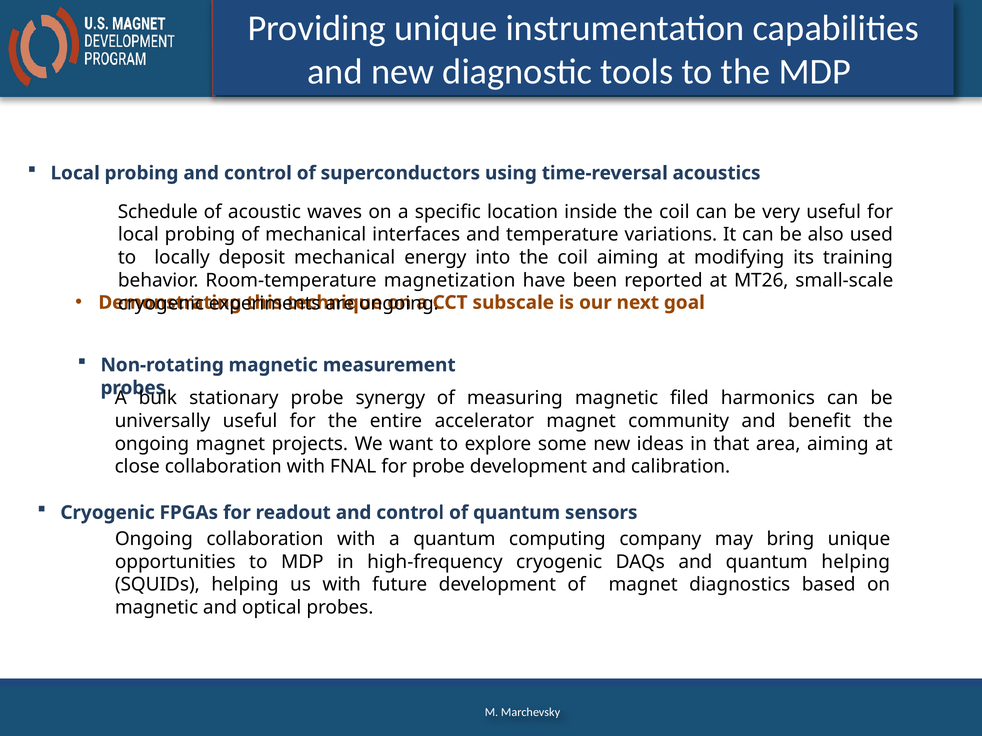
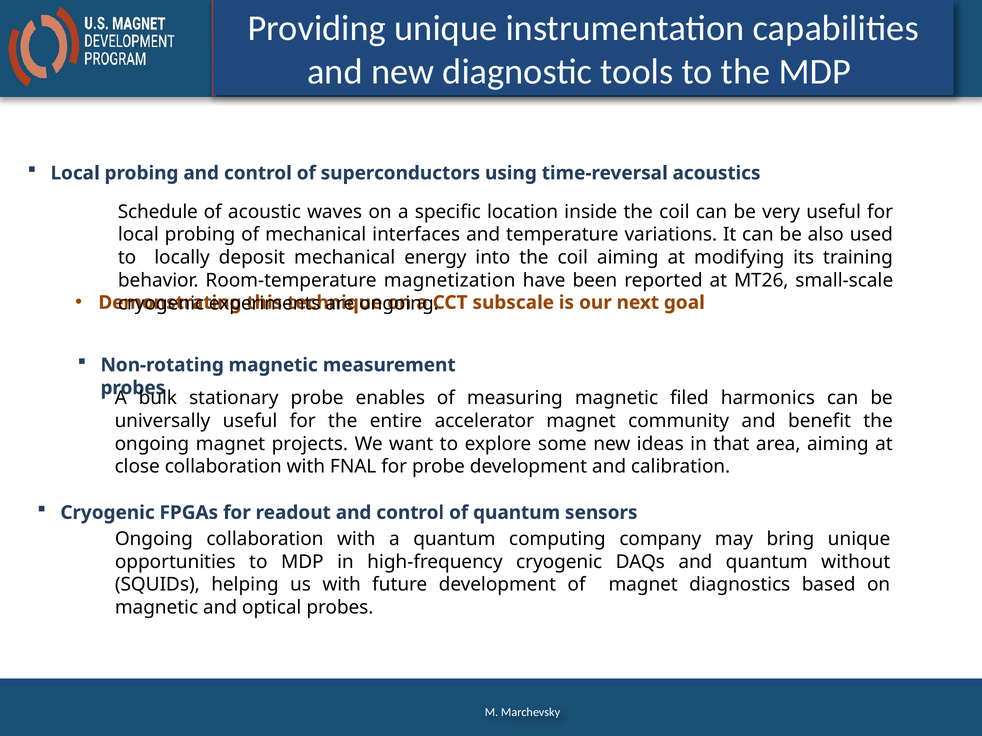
synergy: synergy -> enables (390, 398)
quantum helping: helping -> without (856, 562)
